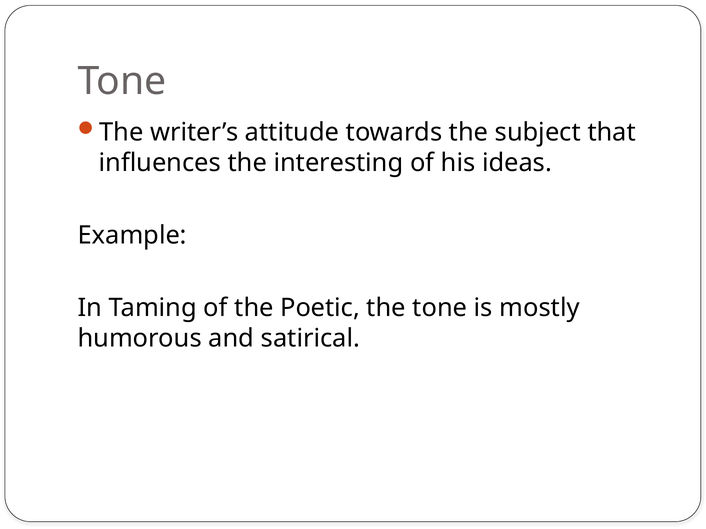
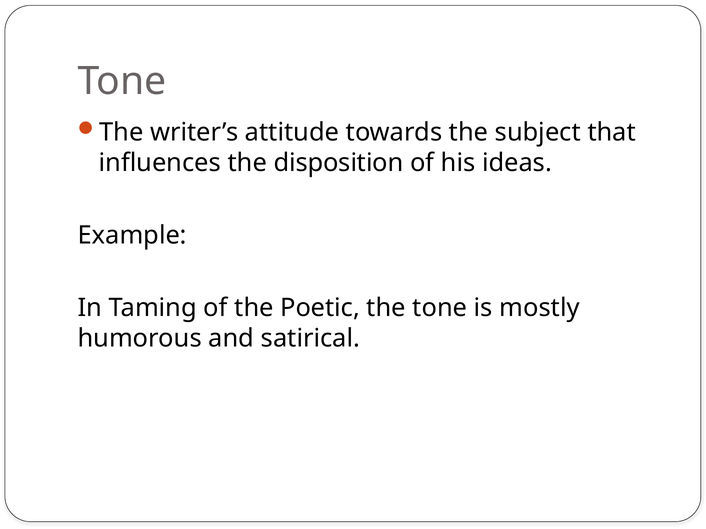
interesting: interesting -> disposition (339, 163)
